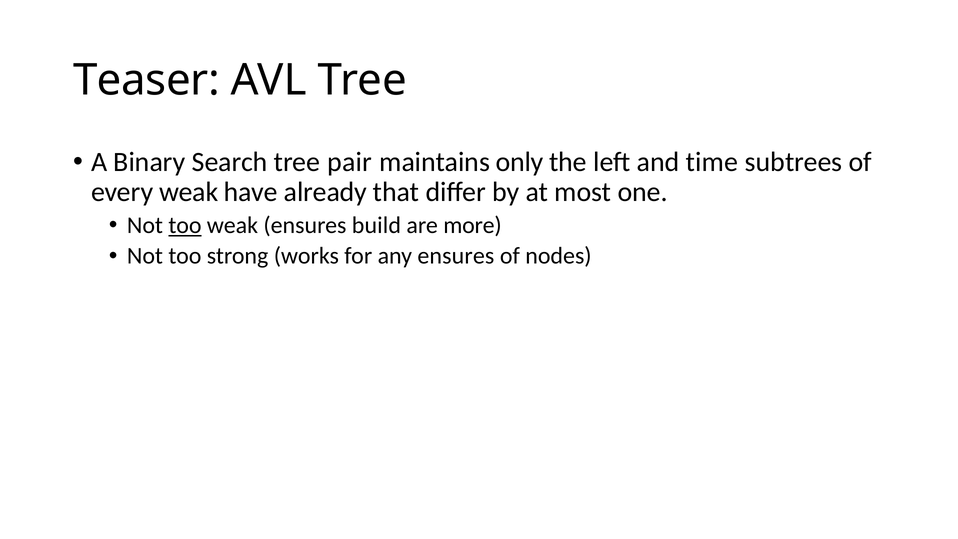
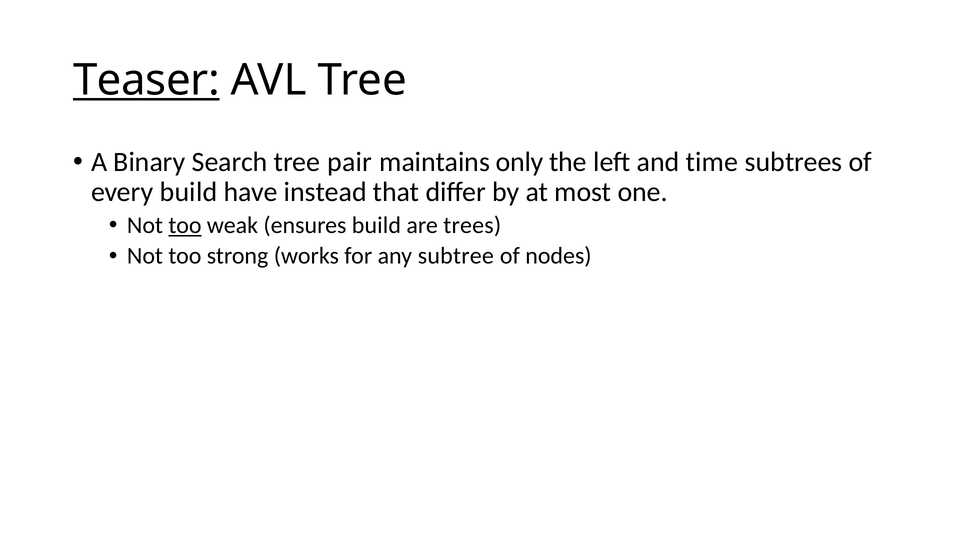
Teaser underline: none -> present (146, 80)
every weak: weak -> build (189, 192)
already: already -> instead (325, 192)
more: more -> trees (472, 225)
any ensures: ensures -> subtree (456, 256)
